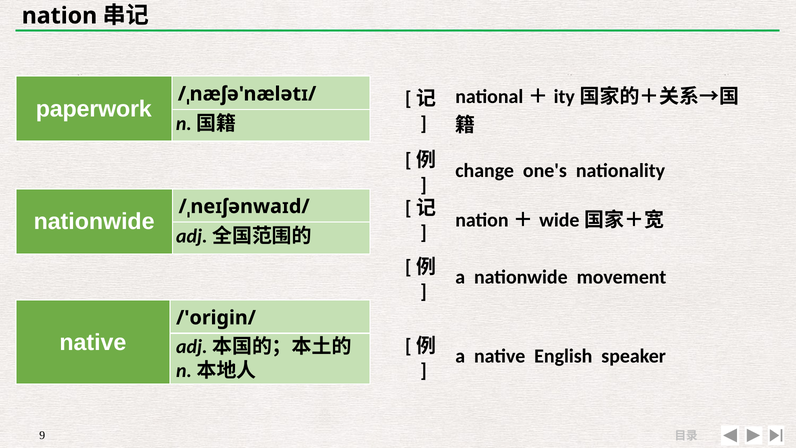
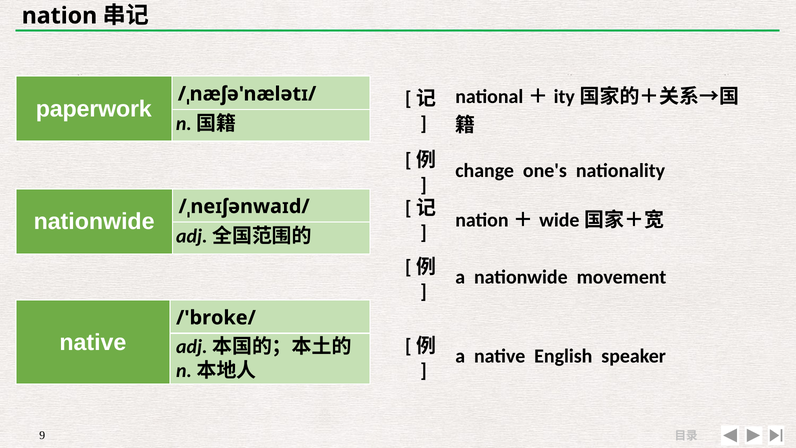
/'origin/: /'origin/ -> /'broke/ (216, 318)
